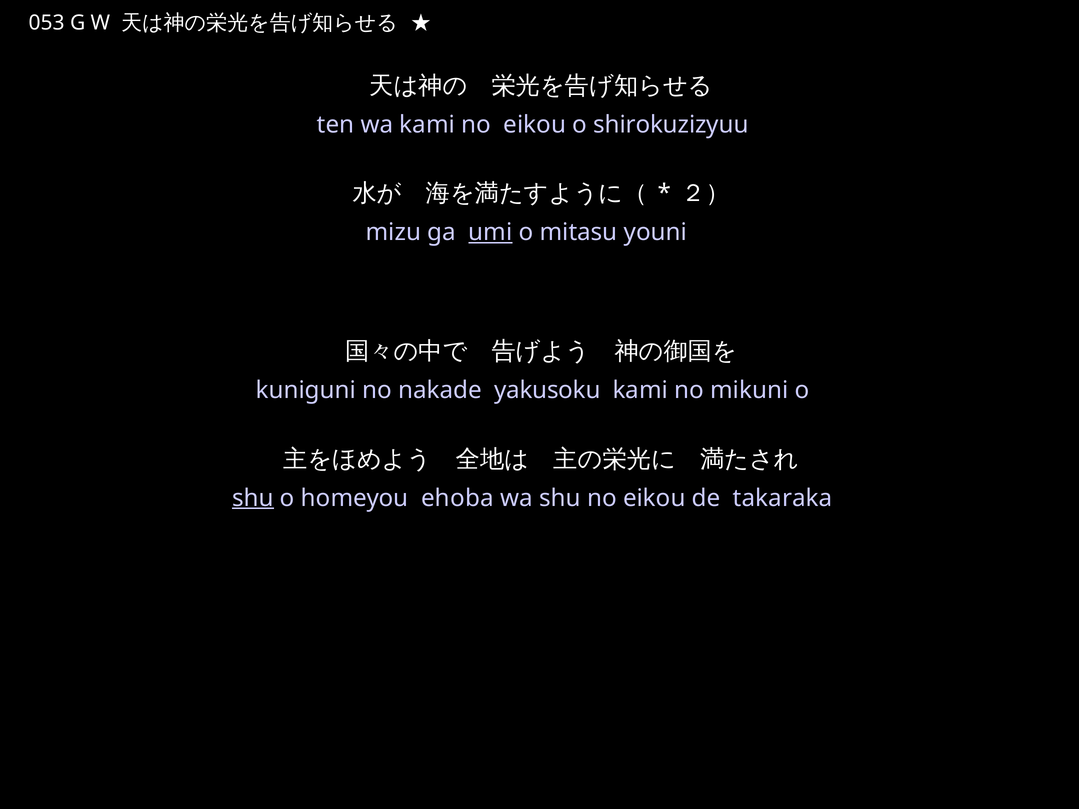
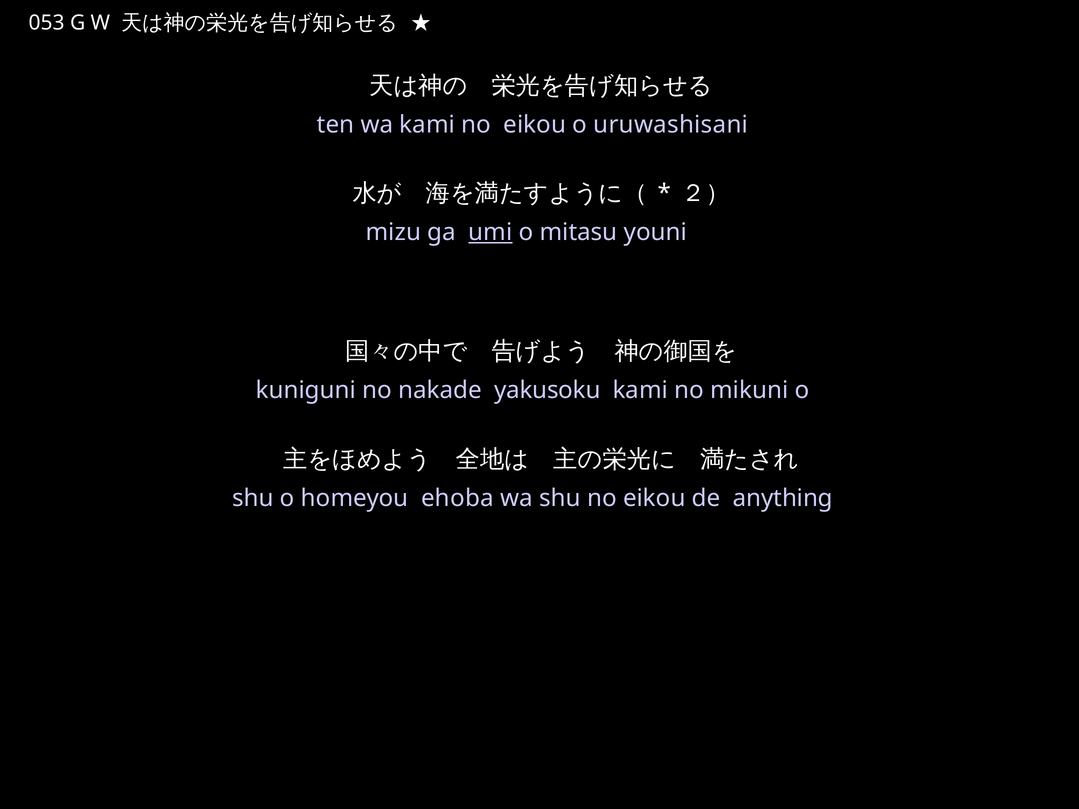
shirokuzizyuu: shirokuzizyuu -> uruwashisani (671, 125)
shu underline: present -> none (253, 498)
takaraka: takaraka -> anything (783, 498)
